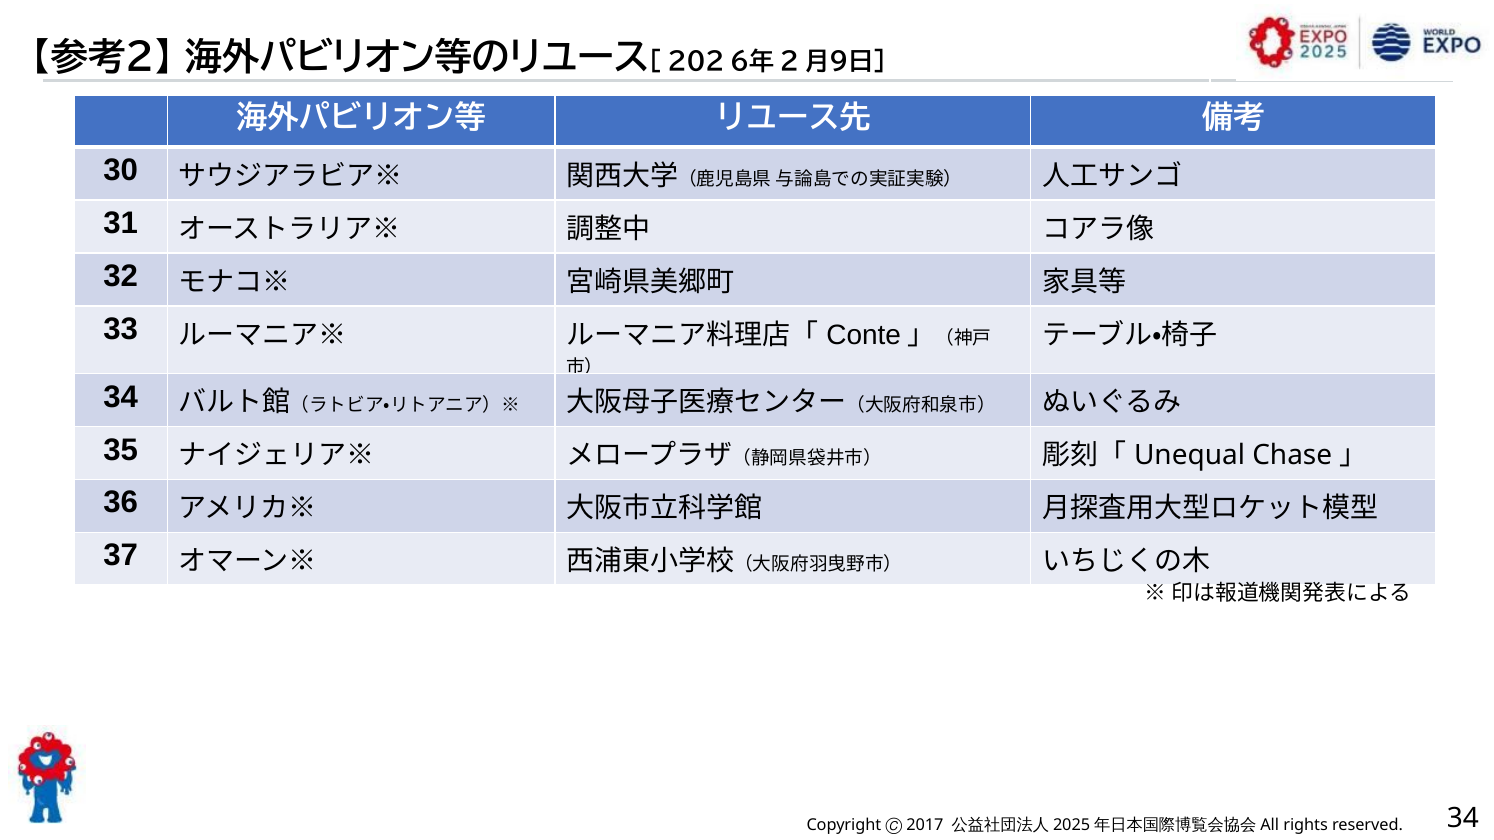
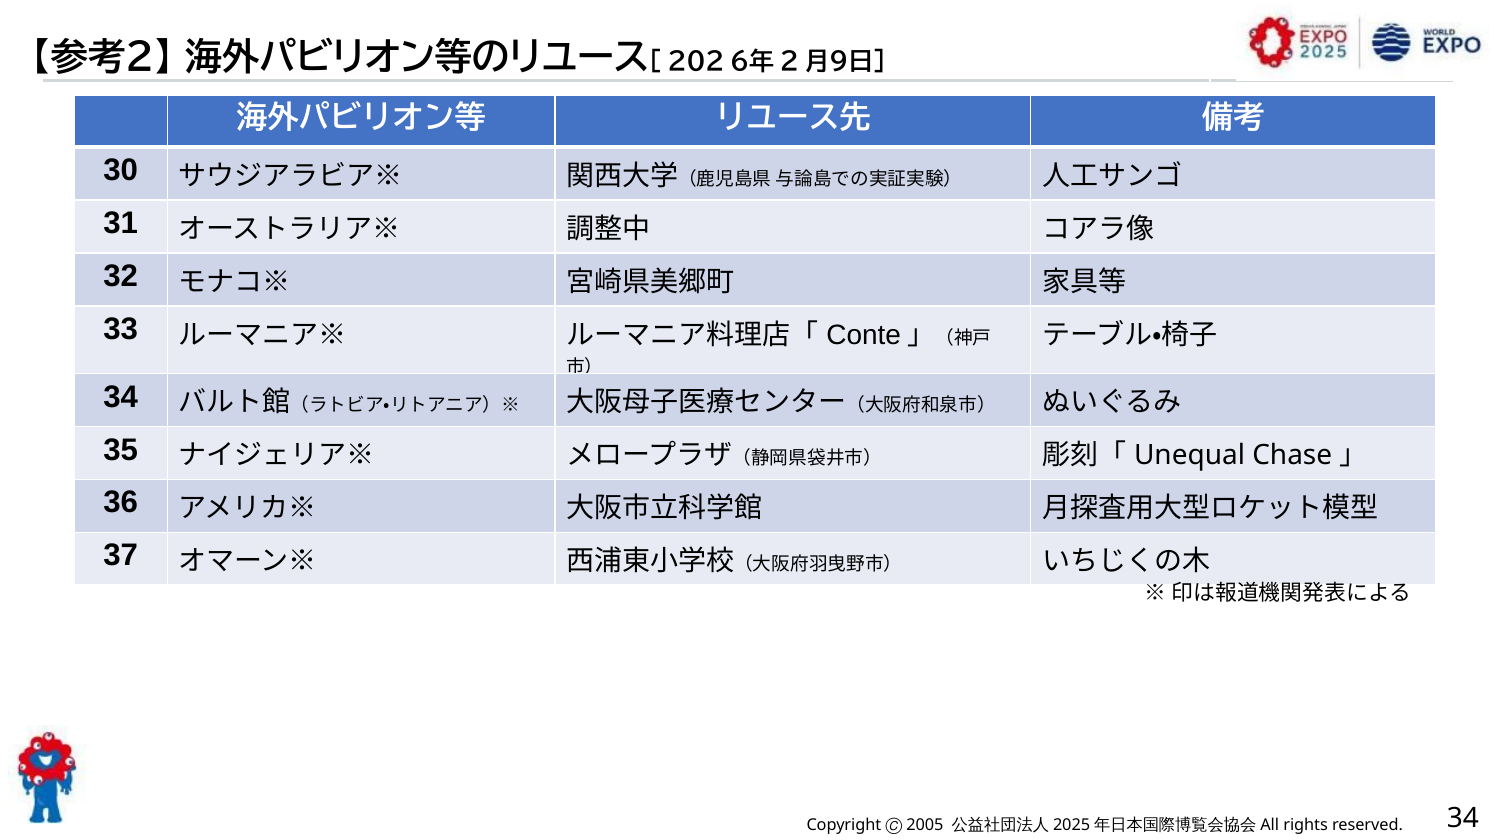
2017: 2017 -> 2005 (925, 826)
